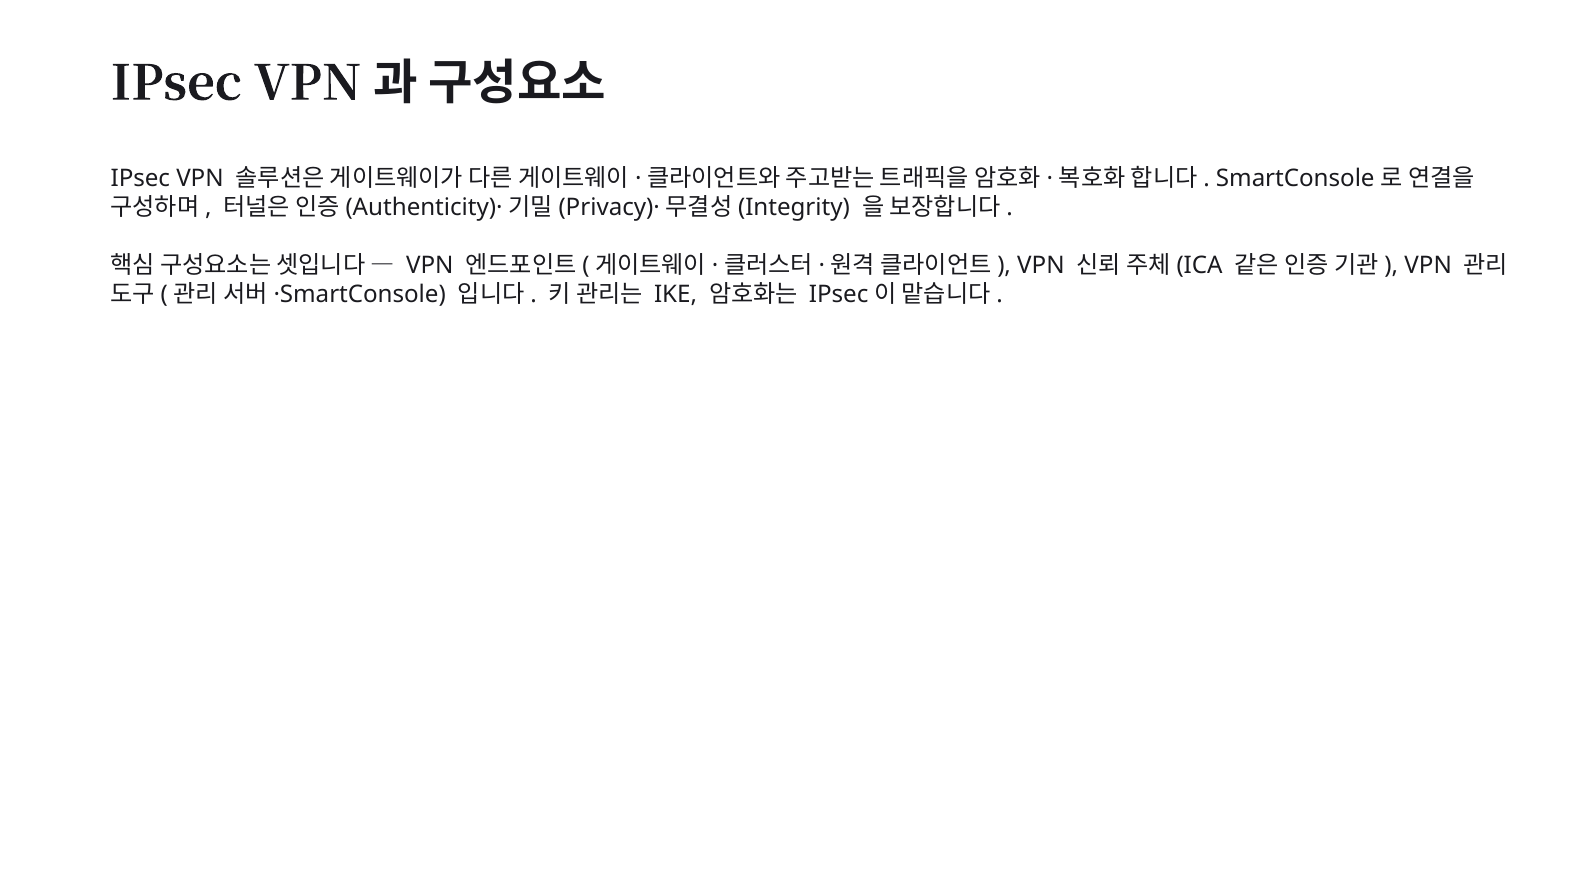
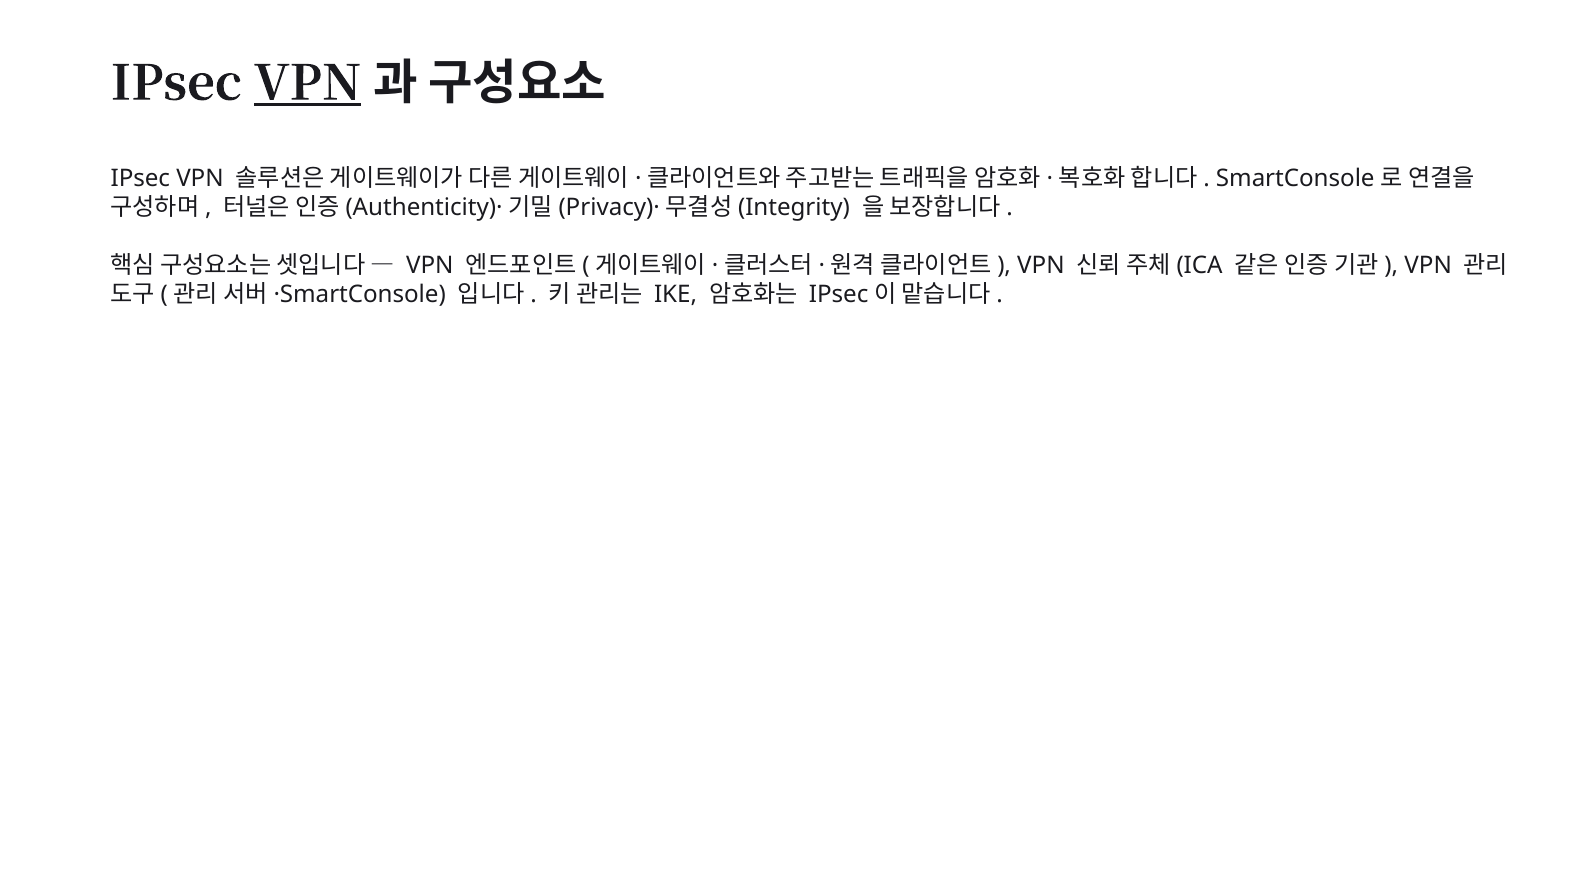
VPN underline: none -> present (308, 84)
